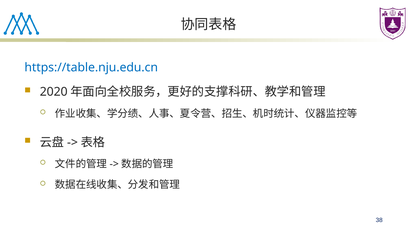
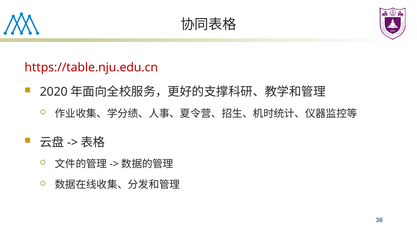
https://table.nju.edu.cn colour: blue -> red (91, 68)
